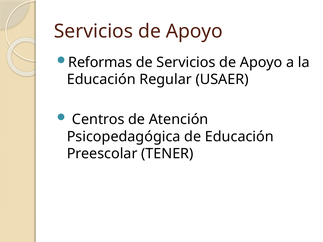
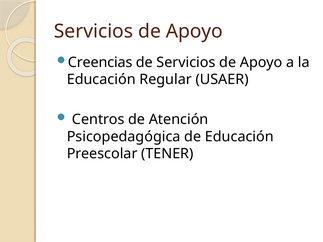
Reformas: Reformas -> Creencias (100, 62)
